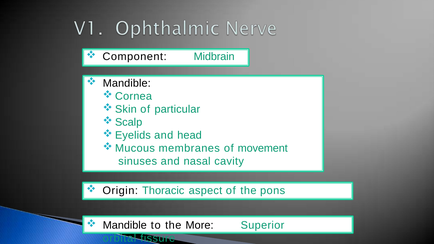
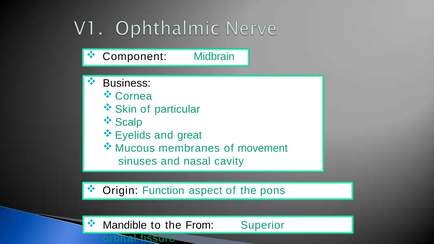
Mandible: Mandible -> Business (127, 83)
head: head -> great (190, 135)
Thoracic: Thoracic -> Function (163, 191)
More: More -> From (200, 225)
